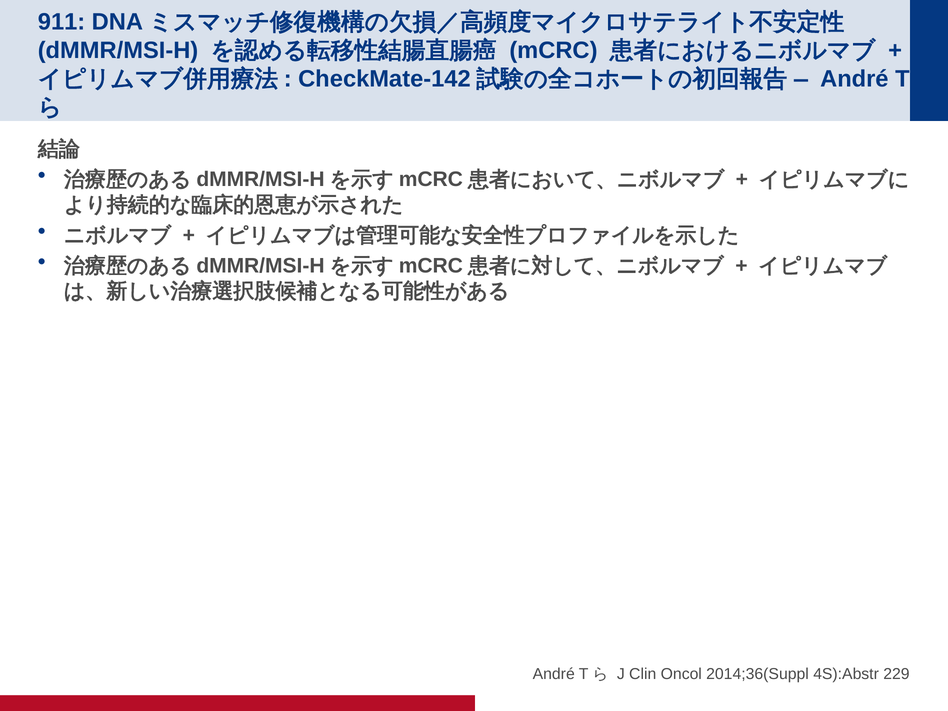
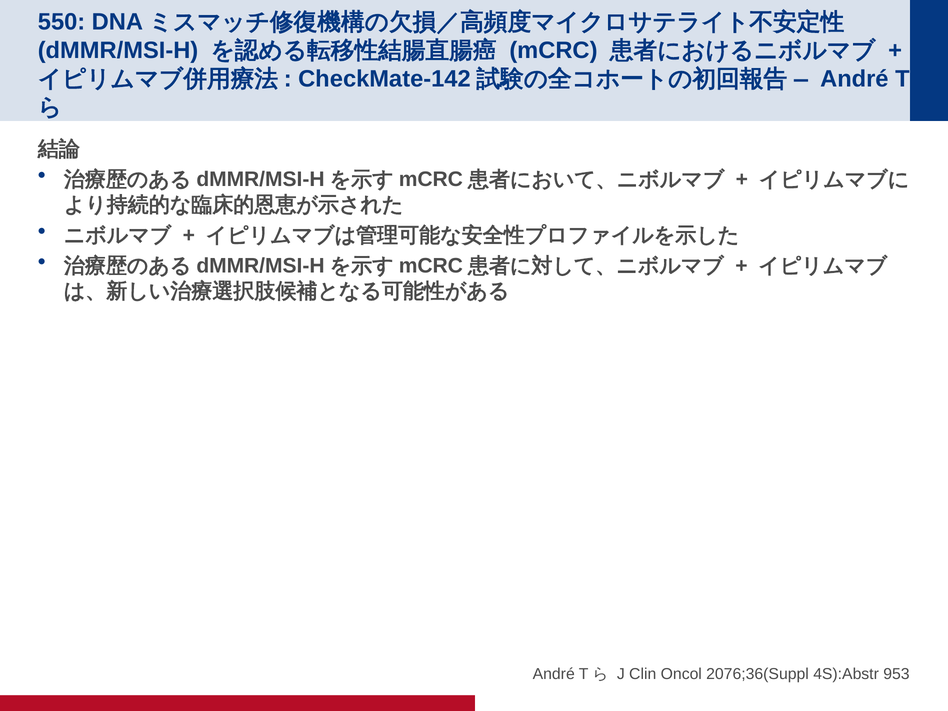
911: 911 -> 550 (62, 22)
2014;36(Suppl: 2014;36(Suppl -> 2076;36(Suppl (758, 674)
229: 229 -> 953 (896, 674)
